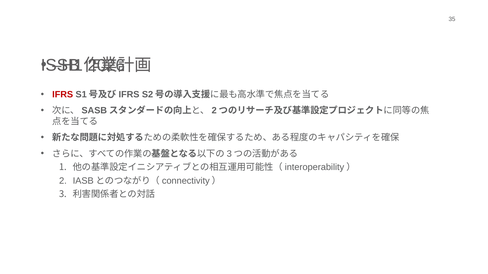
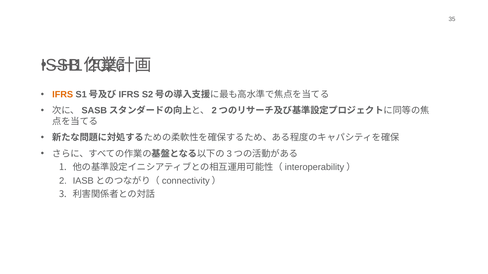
IFRS colour: red -> orange (63, 95)
